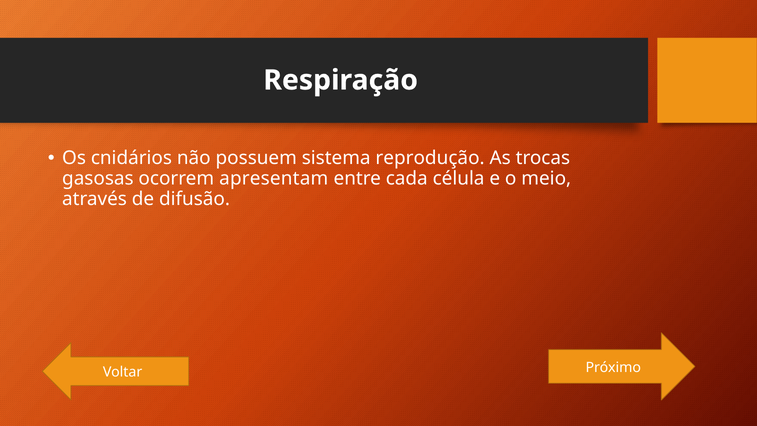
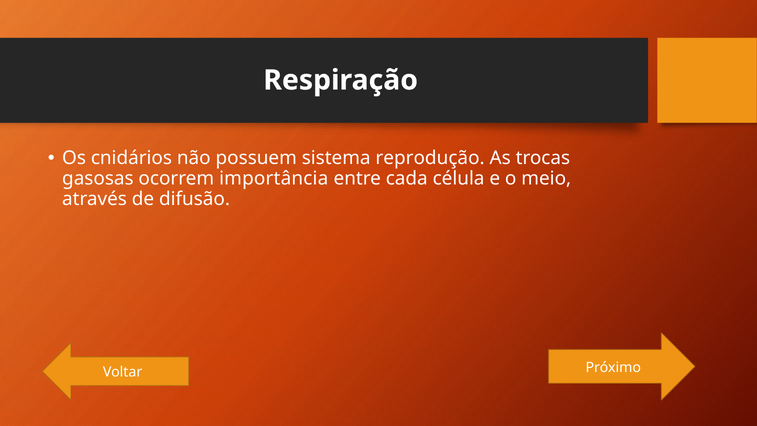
apresentam: apresentam -> importância (274, 178)
